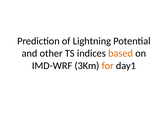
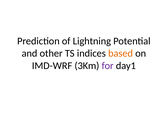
for colour: orange -> purple (108, 66)
